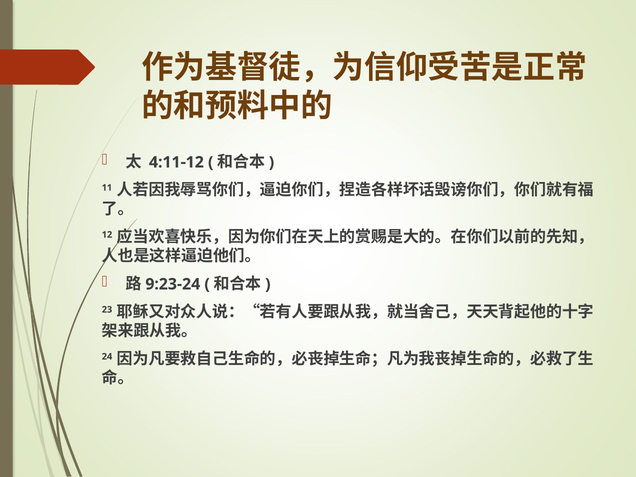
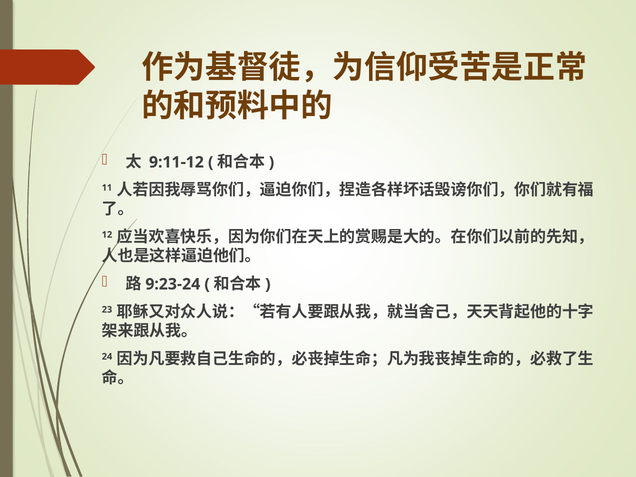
4:11-12: 4:11-12 -> 9:11-12 (176, 162)
